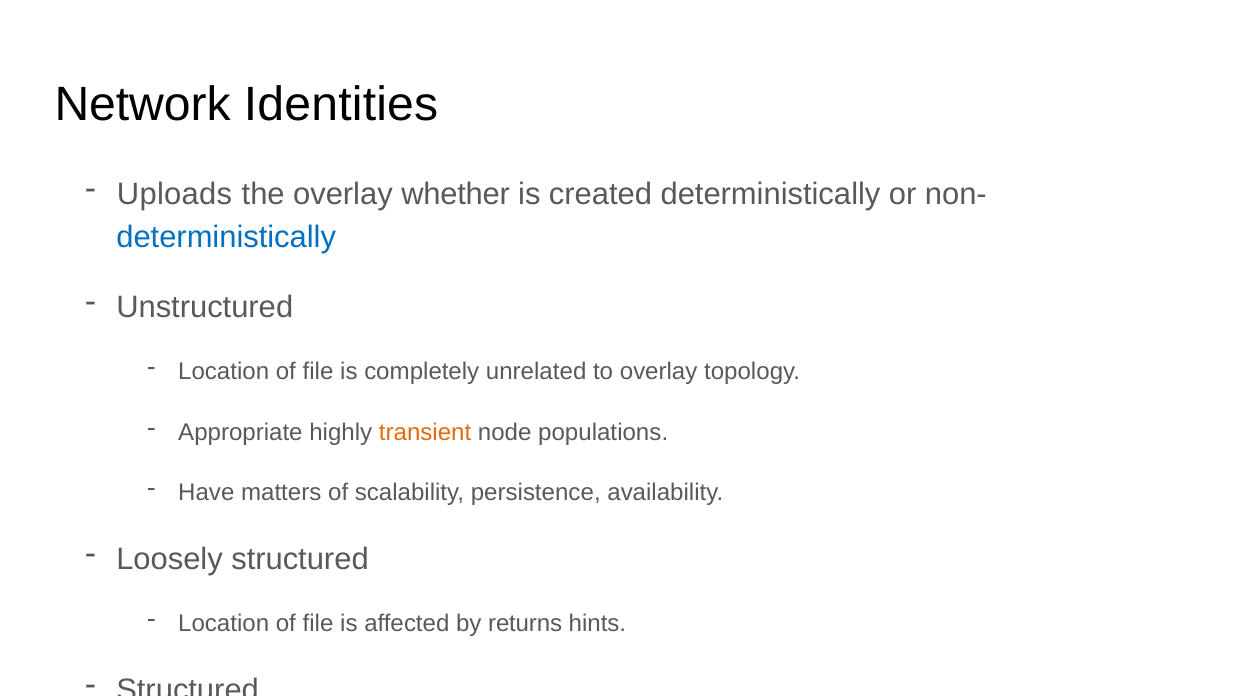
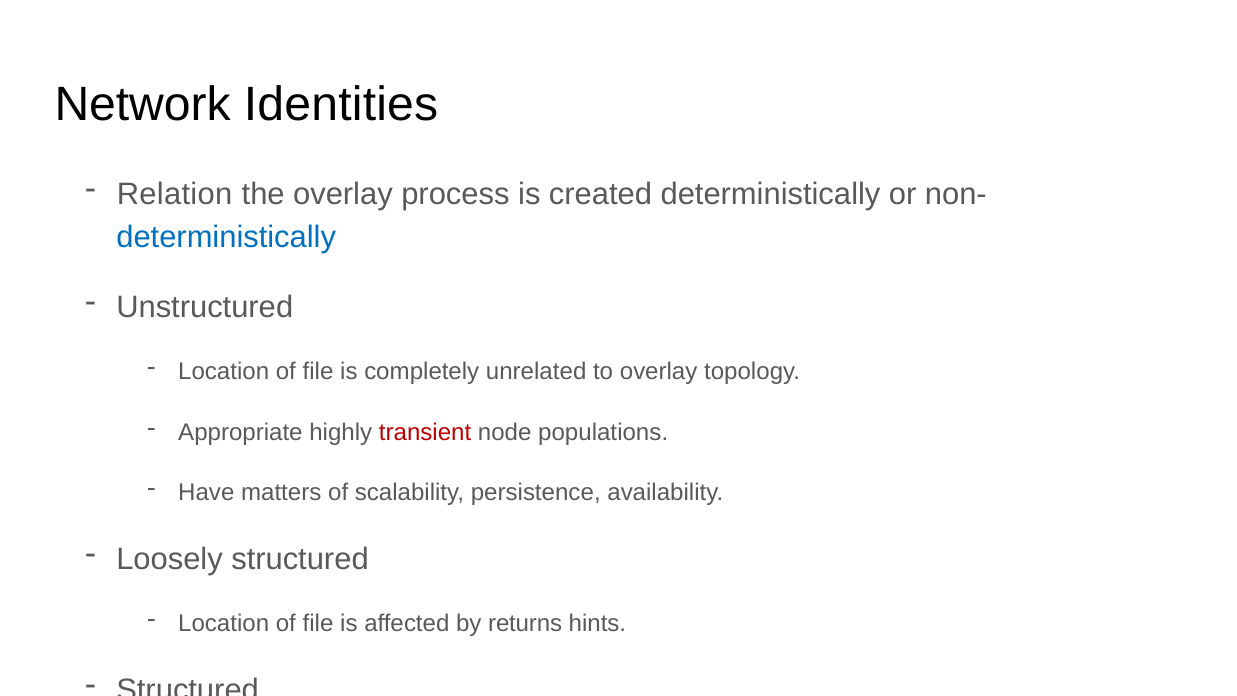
Uploads: Uploads -> Relation (175, 195)
whether: whether -> process (455, 195)
transient colour: orange -> red (425, 432)
